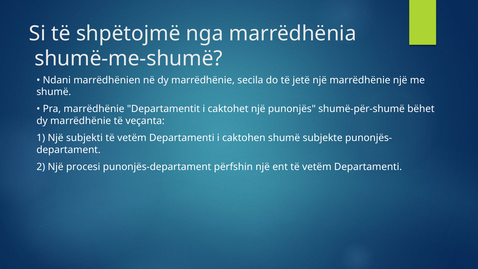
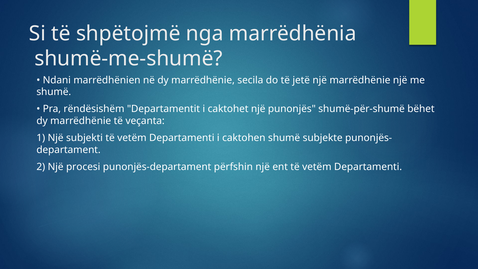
Pra marrëdhënie: marrëdhënie -> rëndësishëm (94, 109)
